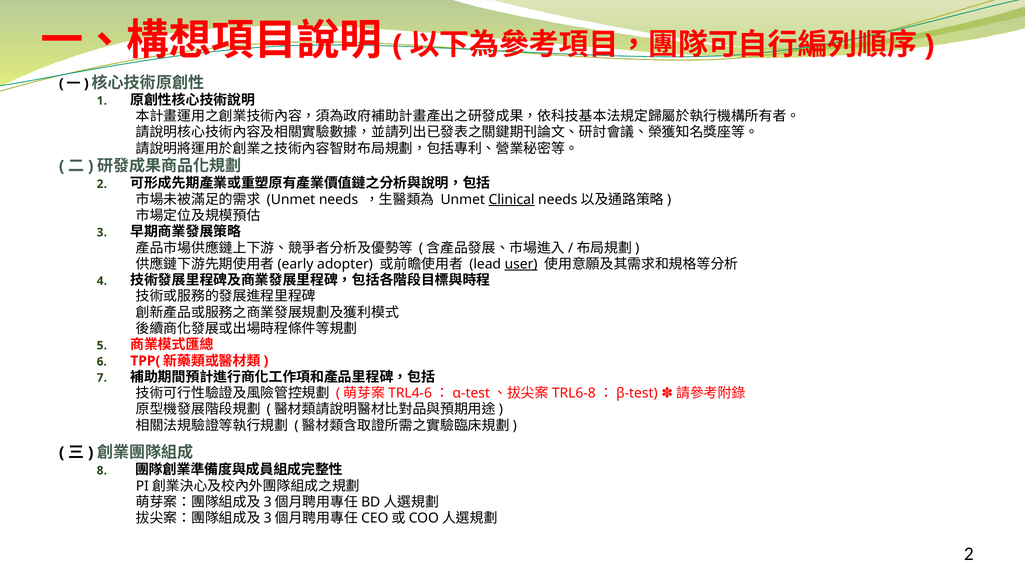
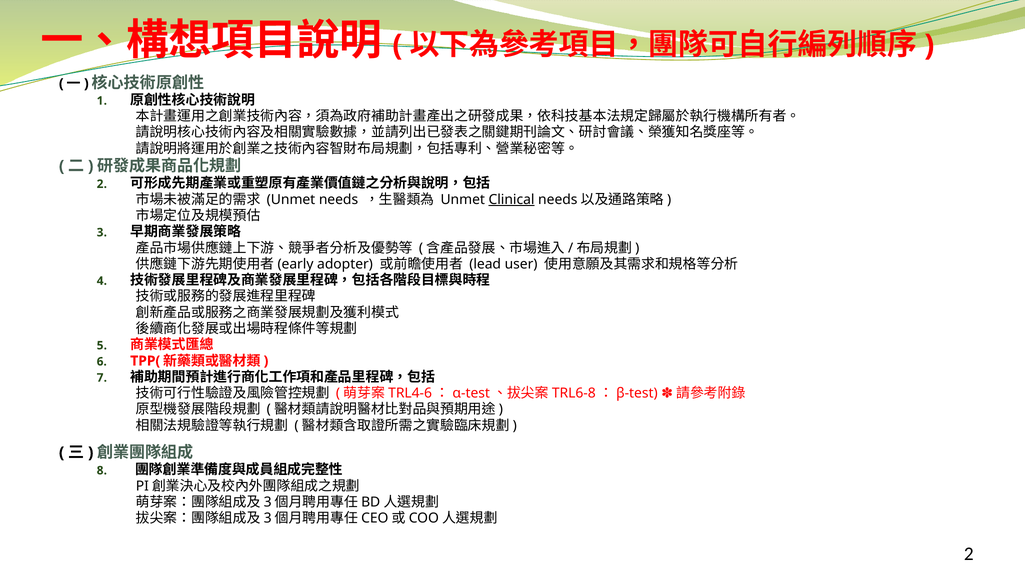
user underline: present -> none (521, 264)
